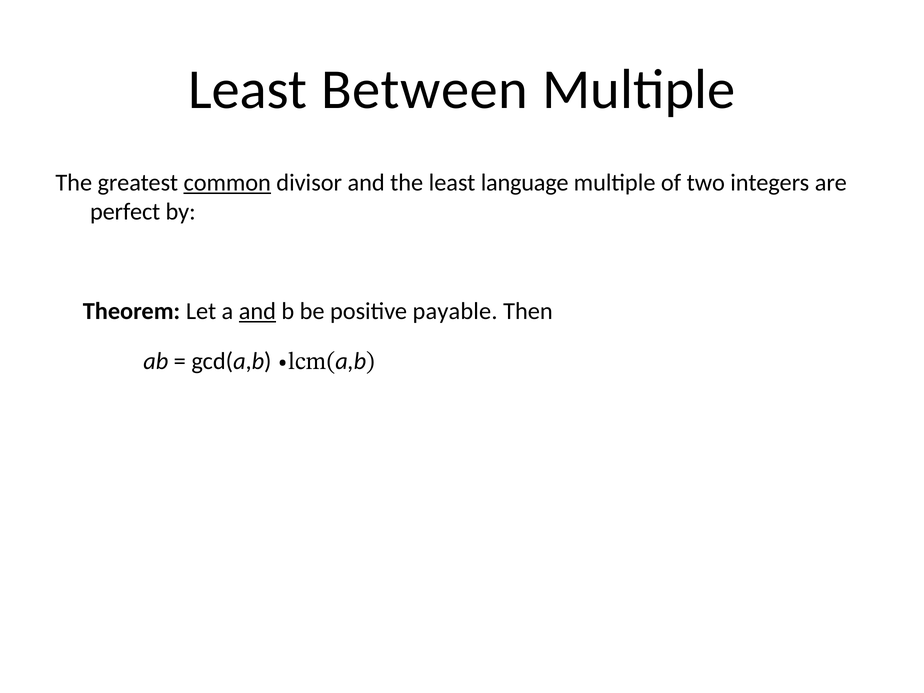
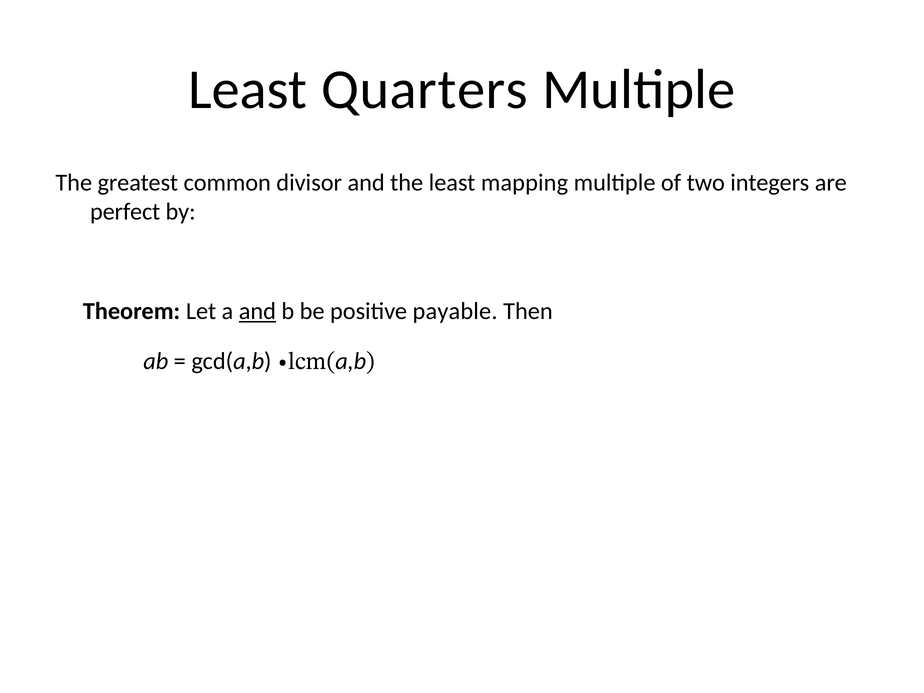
Between: Between -> Quarters (425, 89)
common underline: present -> none (227, 183)
language: language -> mapping (524, 183)
